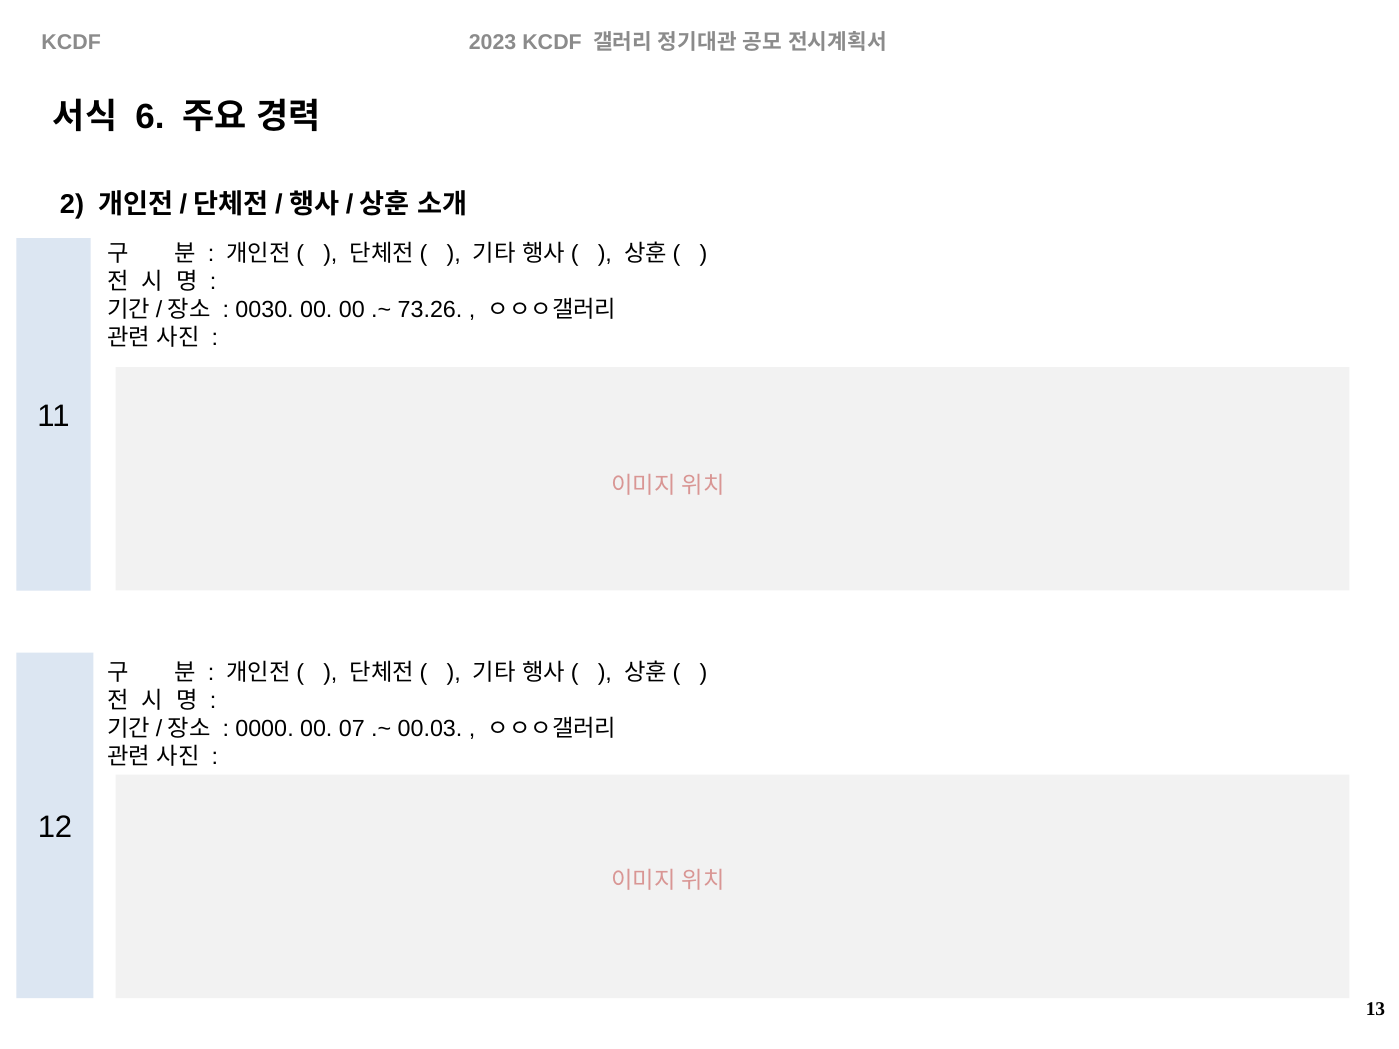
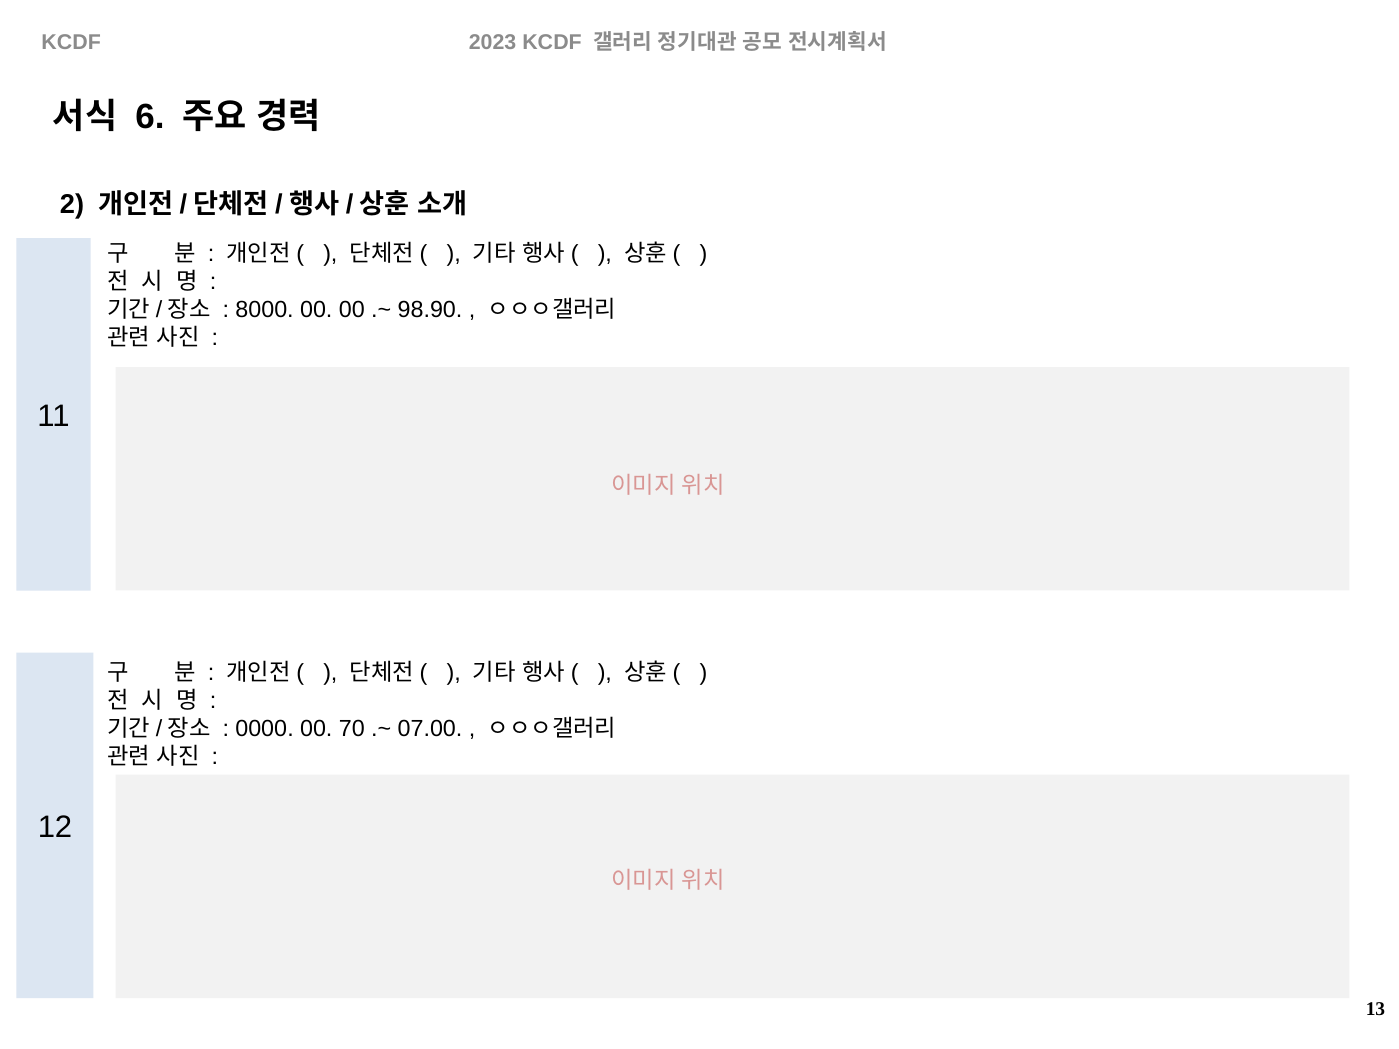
0030: 0030 -> 8000 (265, 310)
73.26: 73.26 -> 98.90 (430, 310)
07: 07 -> 70 (352, 729)
00.03: 00.03 -> 07.00 (430, 729)
